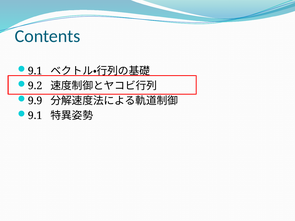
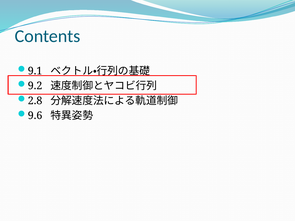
9.9: 9.9 -> 2.8 (35, 101)
9.1: 9.1 -> 9.6 (35, 116)
